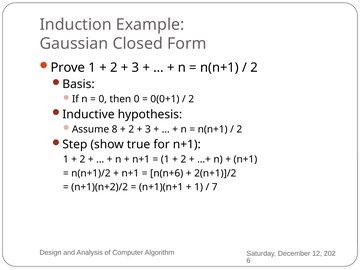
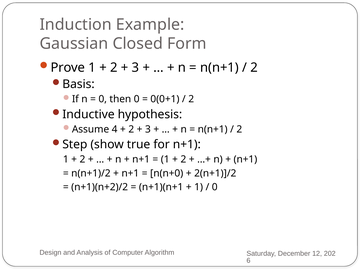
8: 8 -> 4 (115, 129)
n(n+6: n(n+6 -> n(n+0 (167, 173)
7: 7 -> 0 (215, 187)
